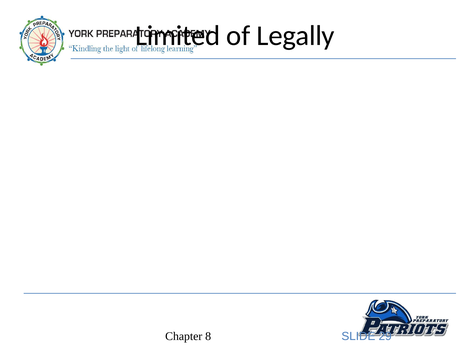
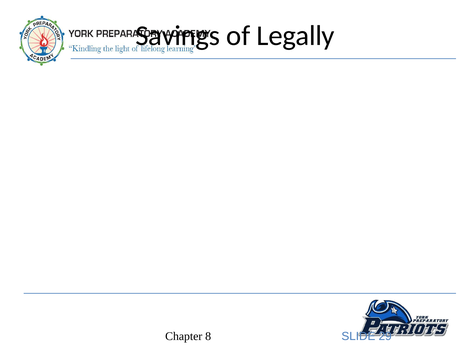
Limited: Limited -> Savings (178, 36)
